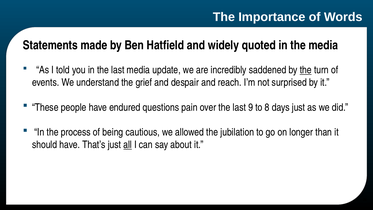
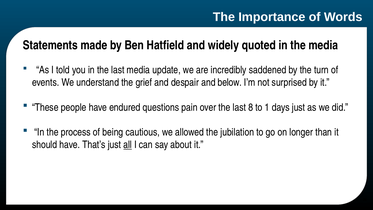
the underline: present -> none (306, 70)
reach: reach -> below (230, 82)
9: 9 -> 8 (251, 107)
8: 8 -> 1 (267, 107)
